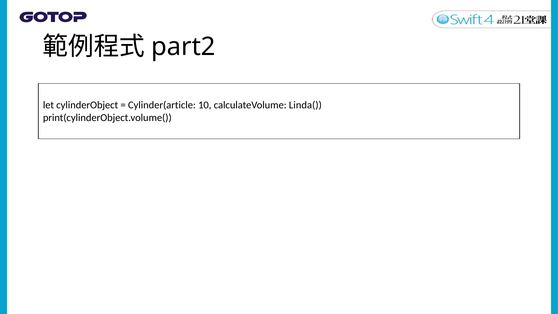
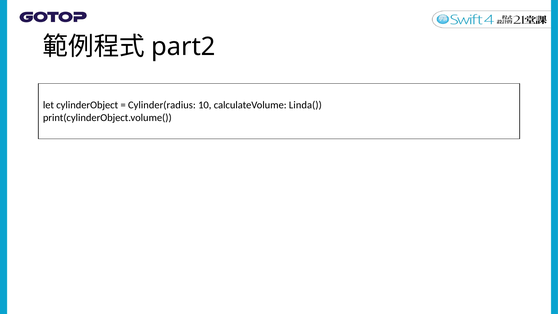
Cylinder(article: Cylinder(article -> Cylinder(radius (162, 105)
